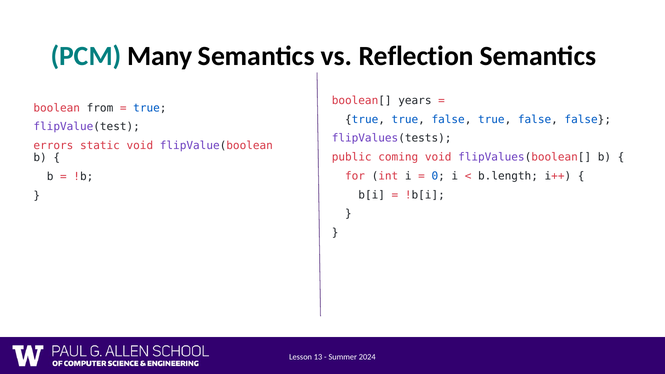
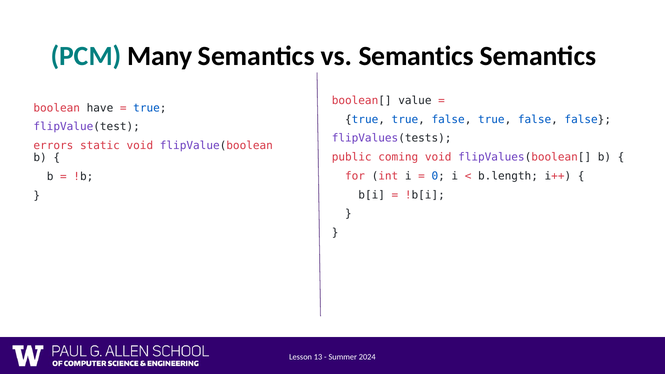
vs Reflection: Reflection -> Semantics (416, 56)
years: years -> value (415, 101)
from: from -> have (100, 108)
